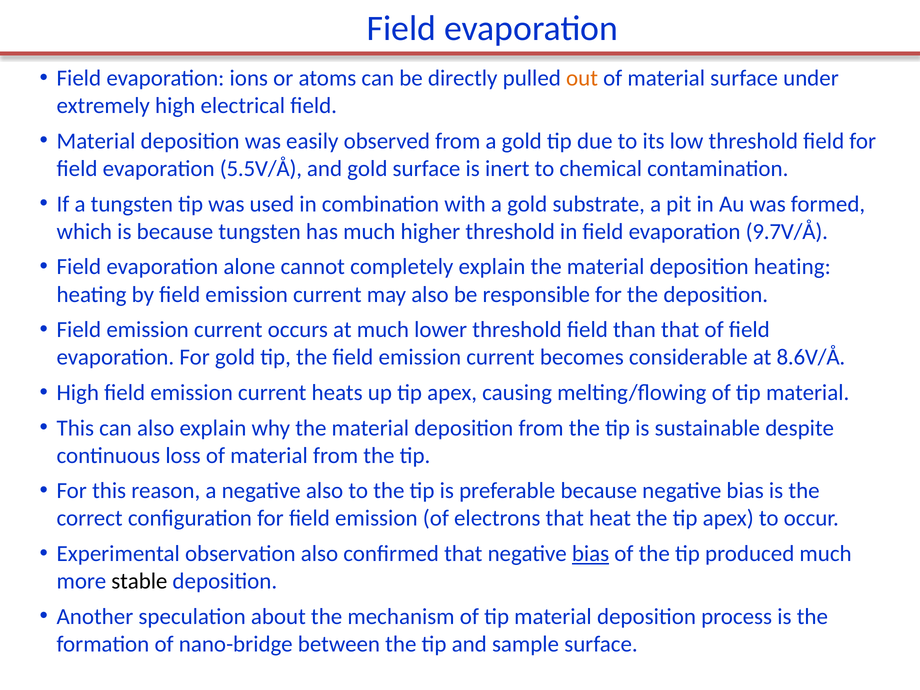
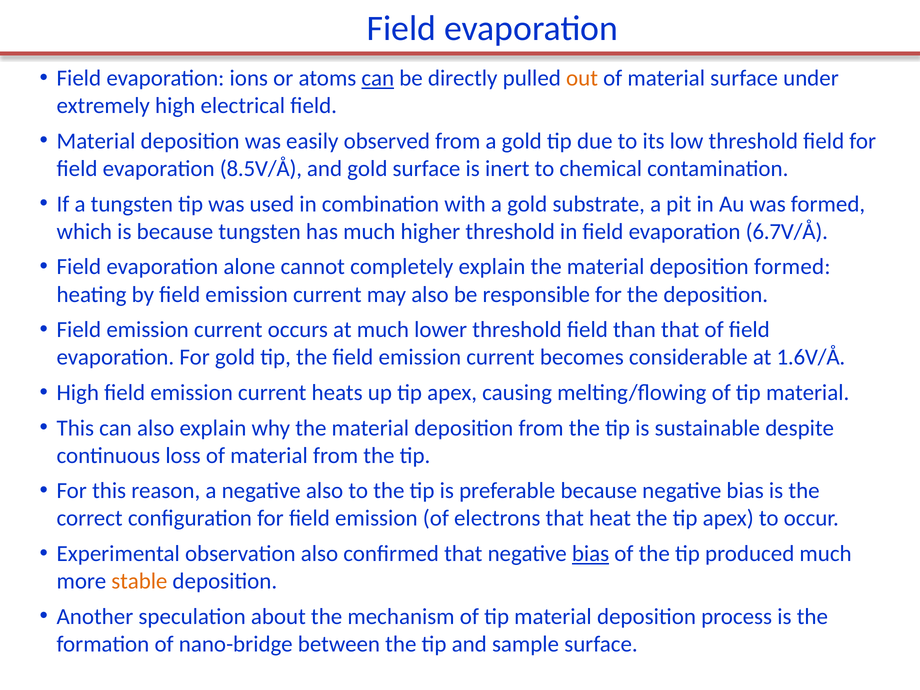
can underline: none -> present (378, 78)
5.5V/Å: 5.5V/Å -> 8.5V/Å (261, 169)
9.7V/Å: 9.7V/Å -> 6.7V/Å (787, 232)
deposition heating: heating -> formed (792, 267)
8.6V/Å: 8.6V/Å -> 1.6V/Å (811, 357)
stable colour: black -> orange (139, 581)
